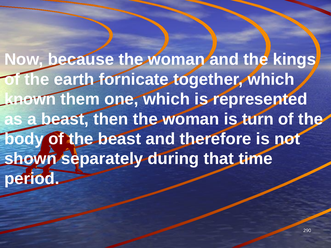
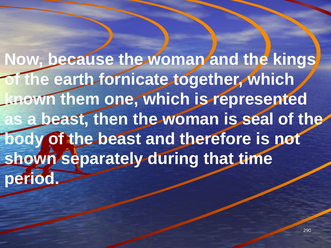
turn: turn -> seal (258, 119)
